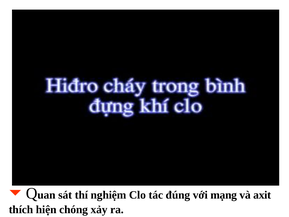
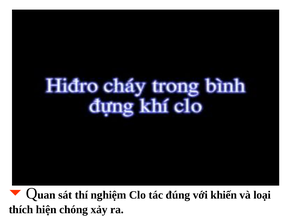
mạng: mạng -> khiến (224, 195)
axit: axit -> loại (262, 195)
